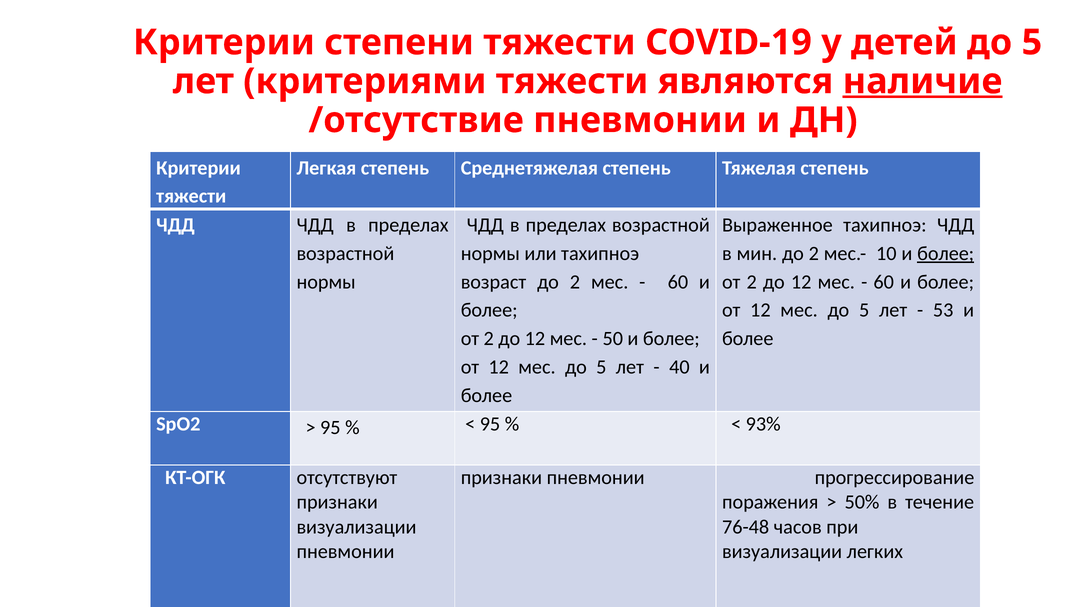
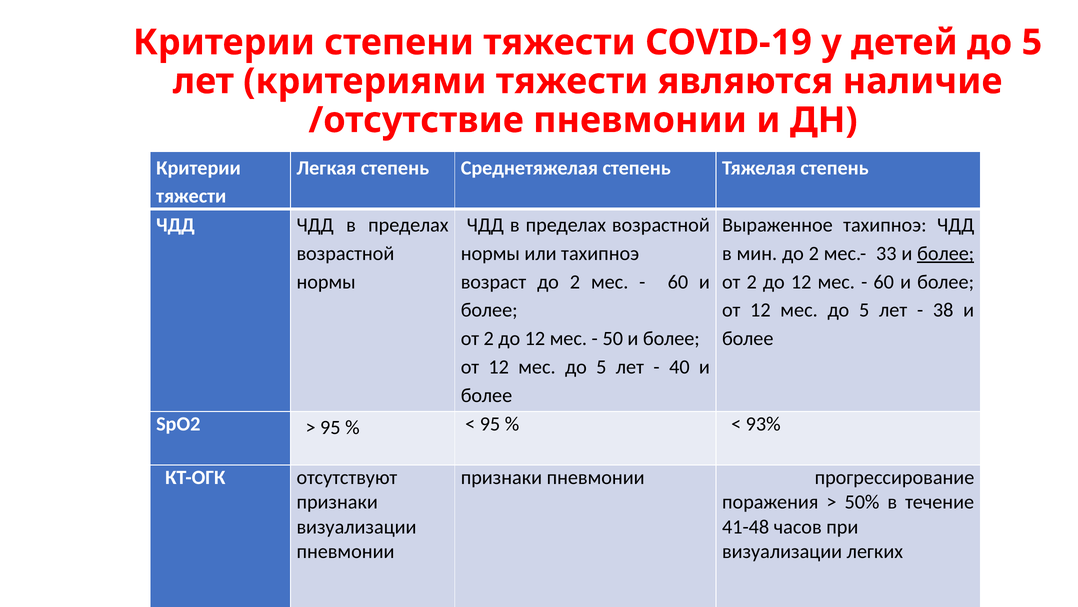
наличие underline: present -> none (923, 81)
10: 10 -> 33 (886, 253)
53: 53 -> 38 (943, 310)
76-48: 76-48 -> 41-48 (746, 526)
